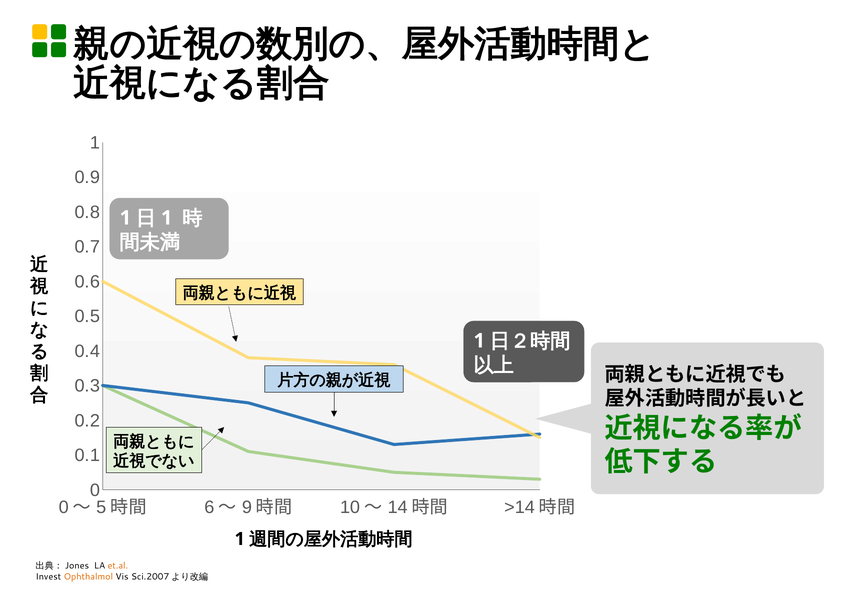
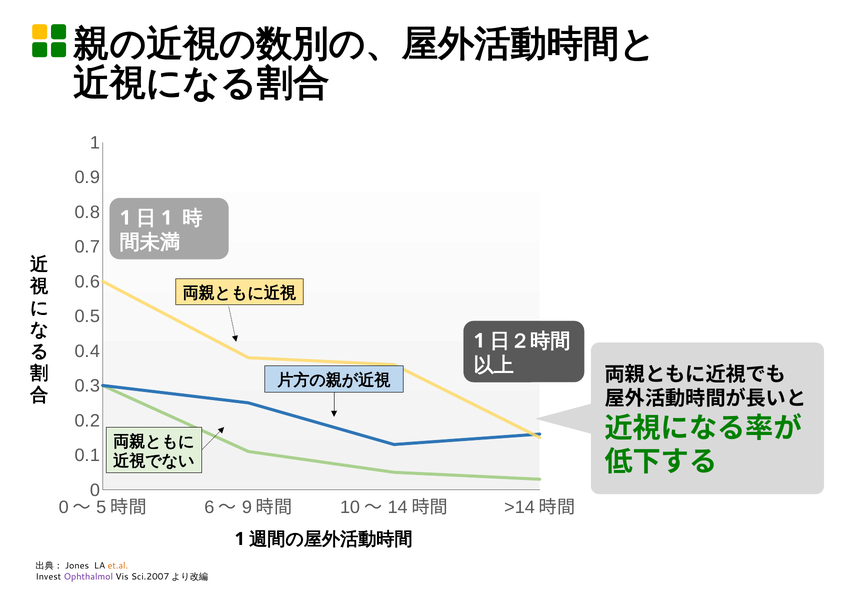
Ophthalmol colour: orange -> purple (88, 577)
